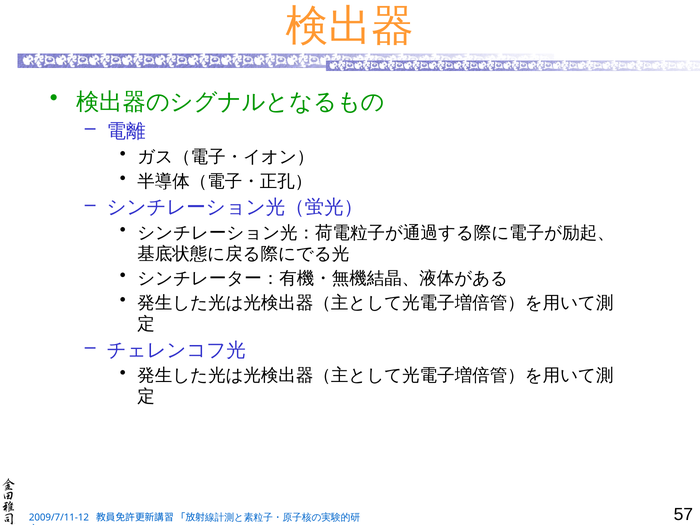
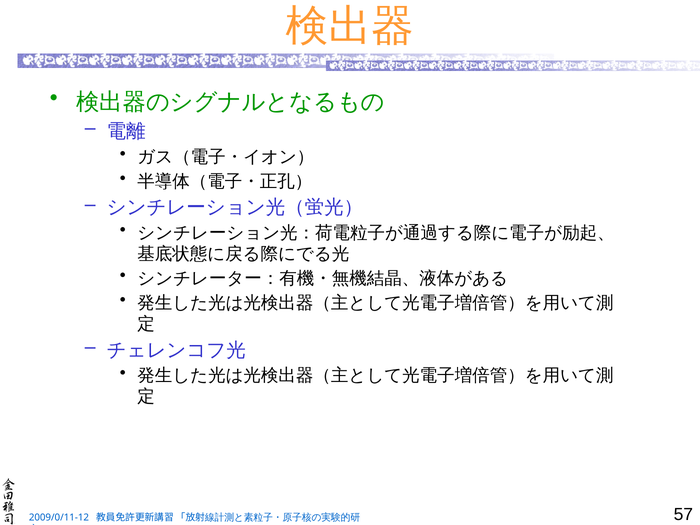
2009/7/11-12: 2009/7/11-12 -> 2009/0/11-12 (59, 518)
